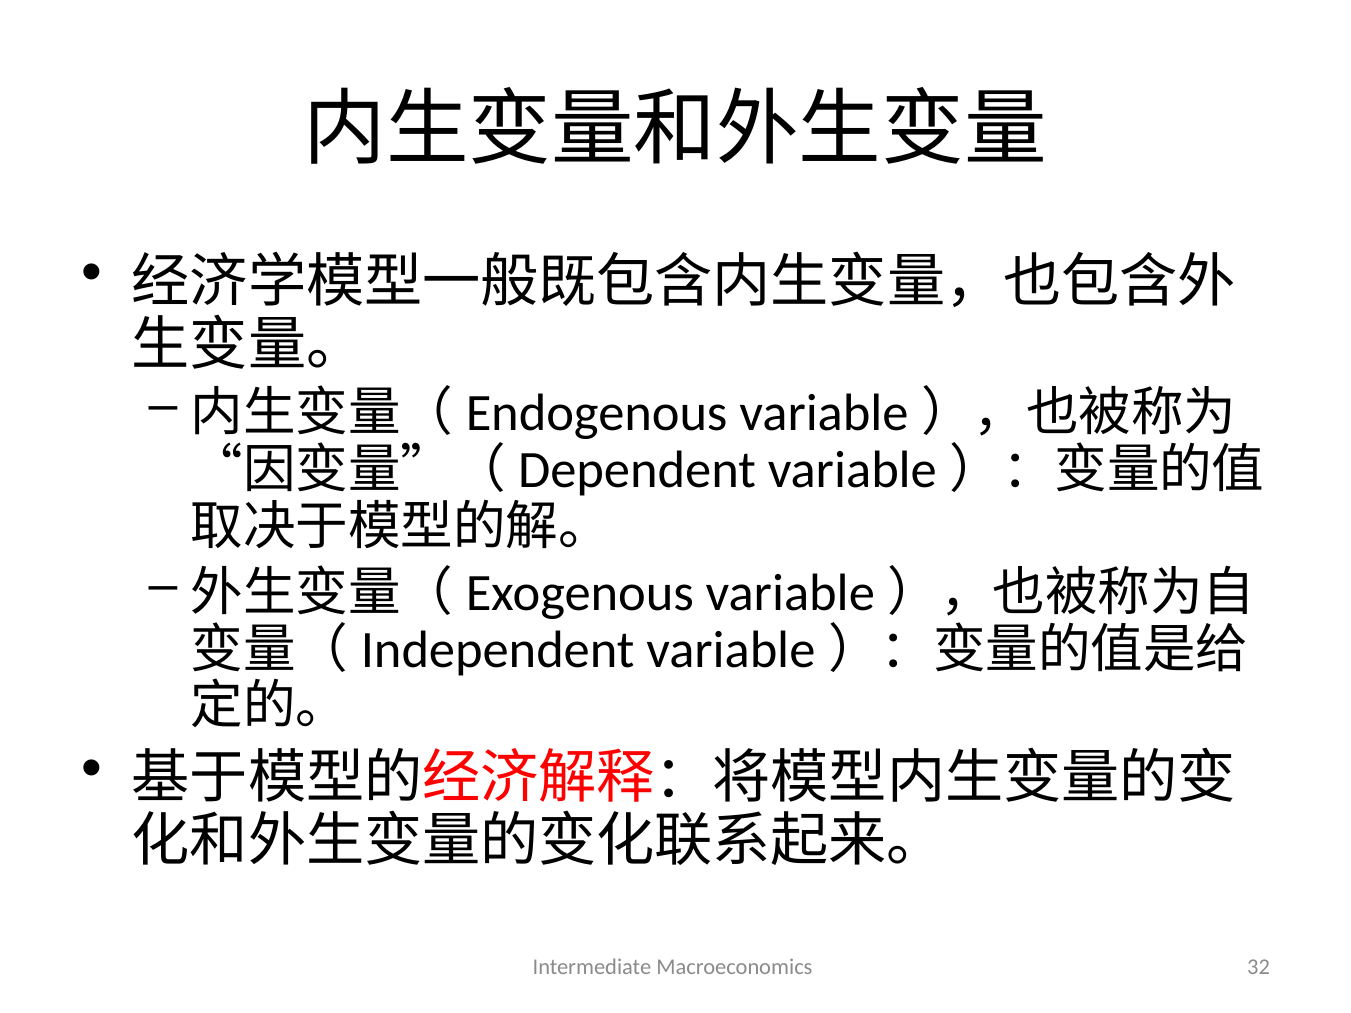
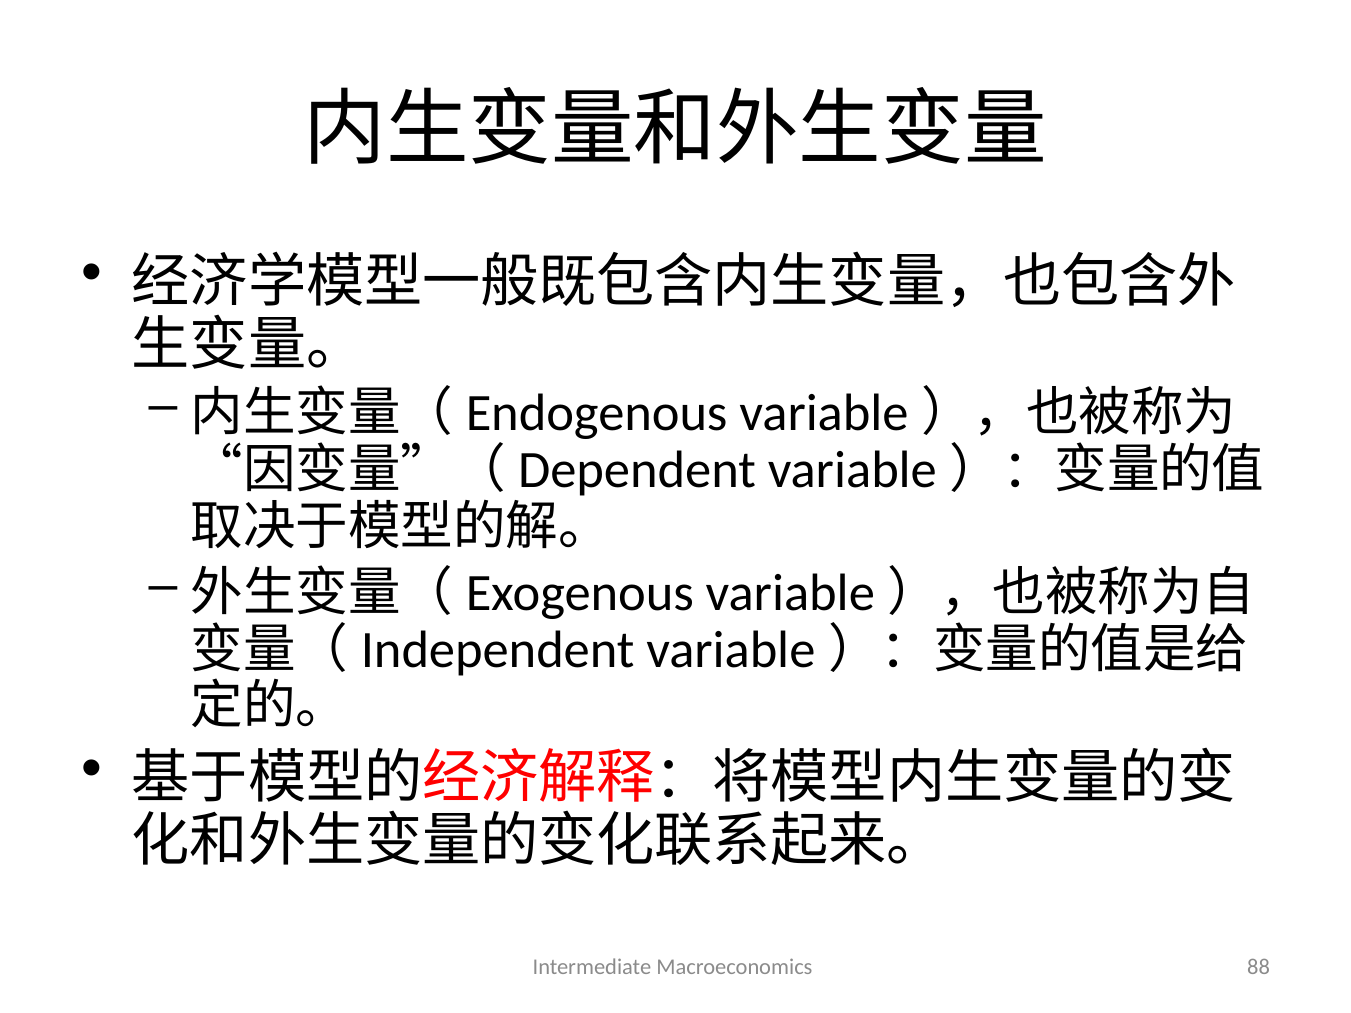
32: 32 -> 88 (1259, 967)
